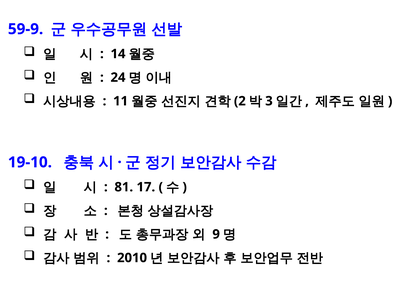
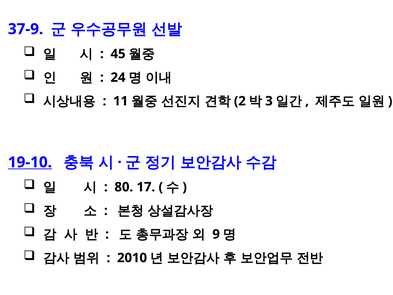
59-9: 59-9 -> 37-9 (26, 29)
14: 14 -> 45 (118, 54)
19-10 underline: none -> present (30, 162)
81: 81 -> 80 (124, 187)
